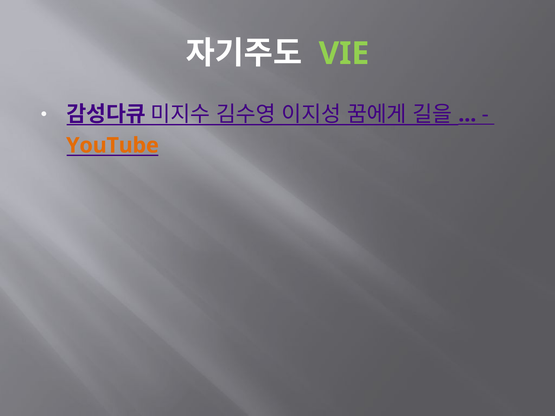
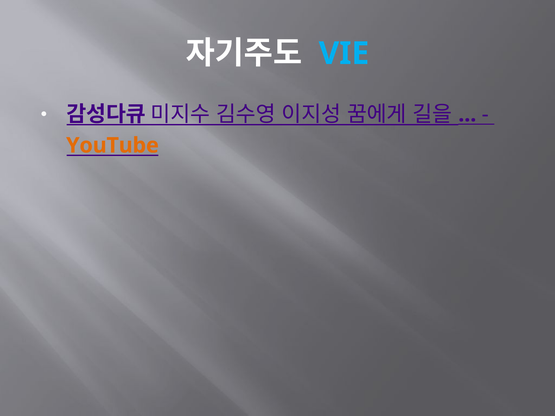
VIE colour: light green -> light blue (344, 54)
